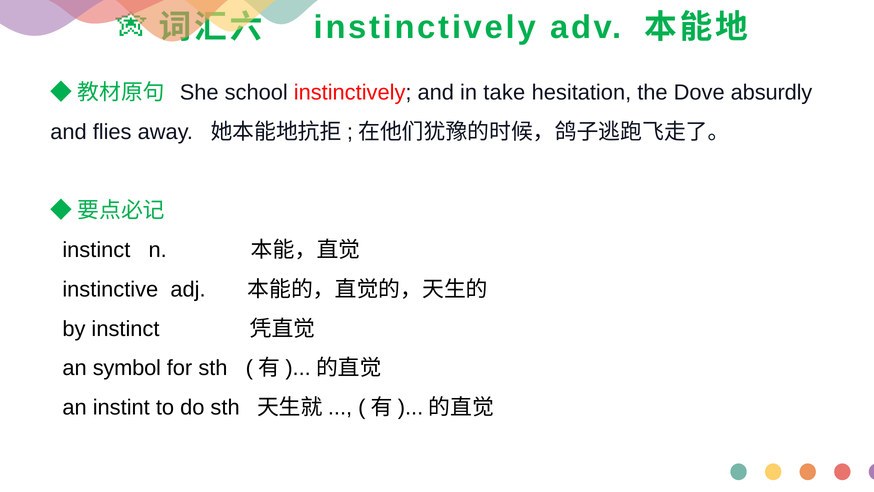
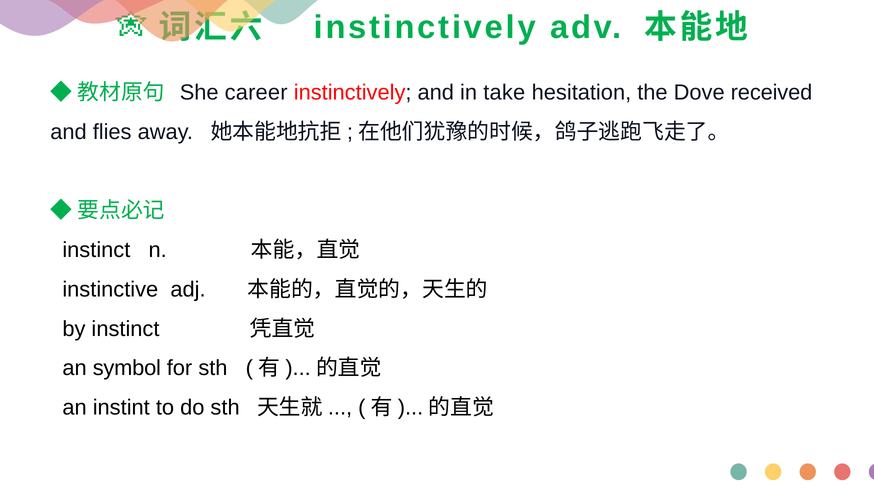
school: school -> career (256, 93)
absurdly: absurdly -> received (772, 93)
